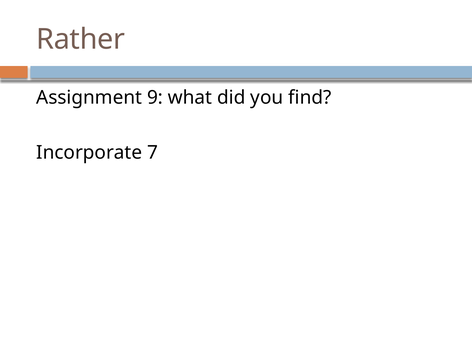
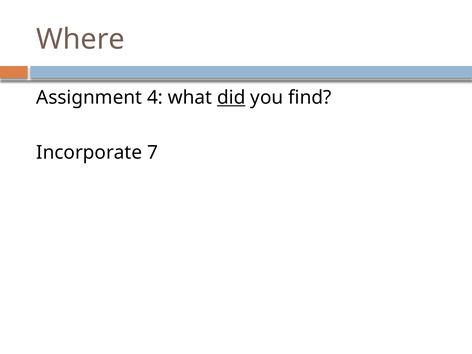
Rather: Rather -> Where (81, 39)
9: 9 -> 4 (155, 98)
did underline: none -> present (231, 98)
